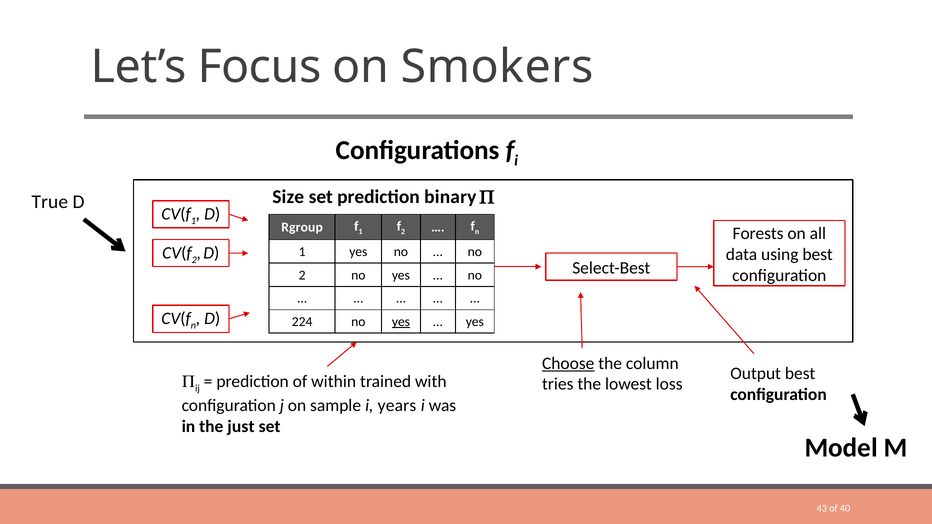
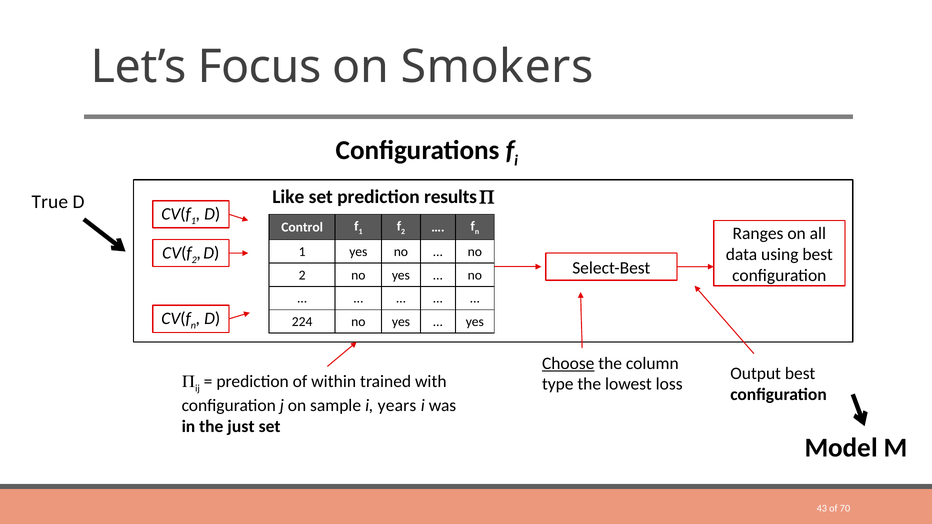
Size: Size -> Like (288, 197)
binary: binary -> results (451, 197)
Rgroup: Rgroup -> Control (302, 227)
Forests: Forests -> Ranges (758, 234)
yes underline: present -> none (401, 322)
tries: tries -> type (558, 384)
40: 40 -> 70 (845, 508)
